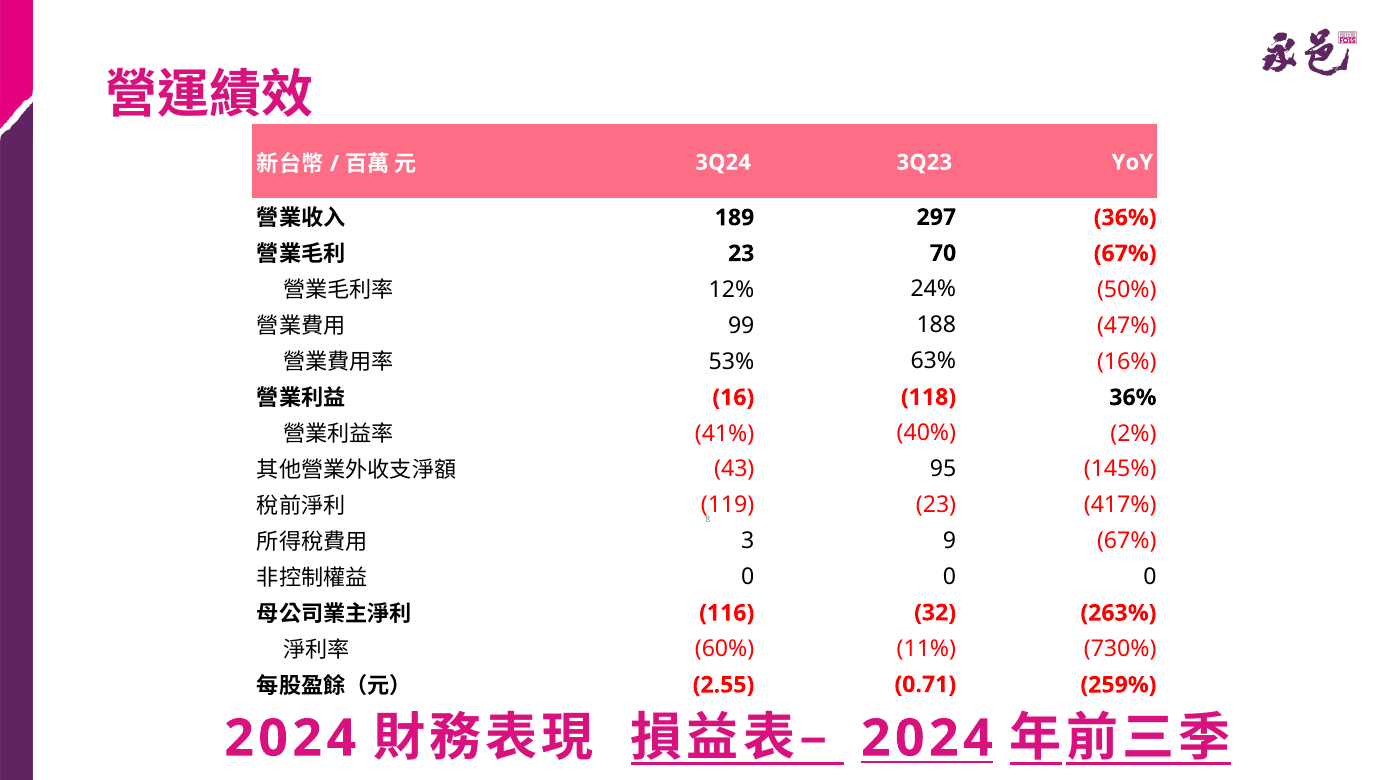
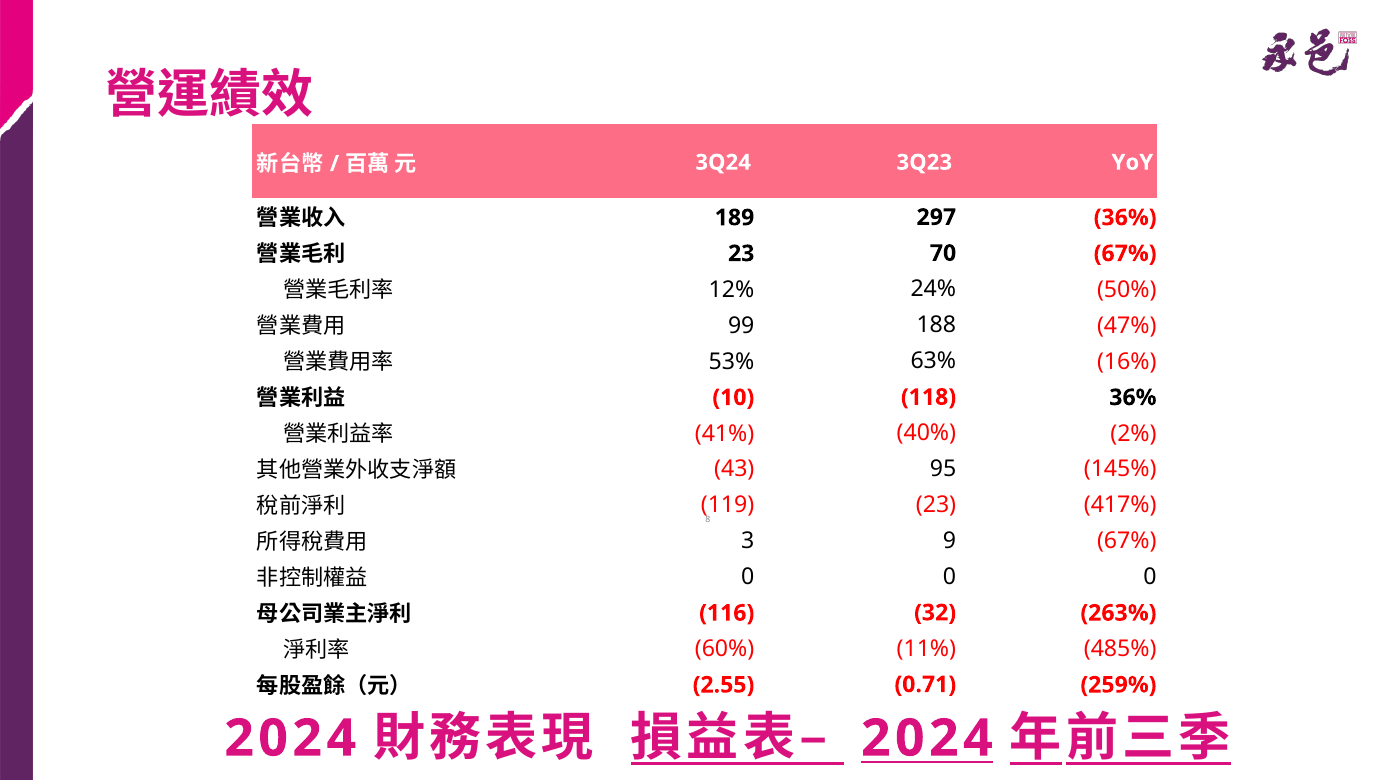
16: 16 -> 10 (733, 398)
730%: 730% -> 485% (1120, 649)
